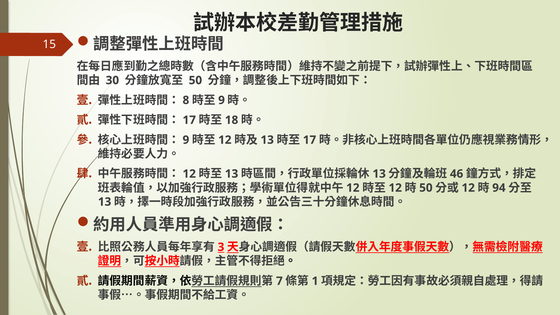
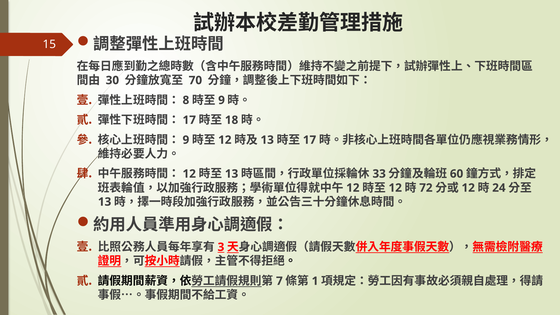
50: 50 -> 70 (195, 80)
13: 13 -> 33 (379, 174)
46: 46 -> 60 (457, 174)
50: 50 -> 72 (426, 188)
94: 94 -> 24 (499, 188)
